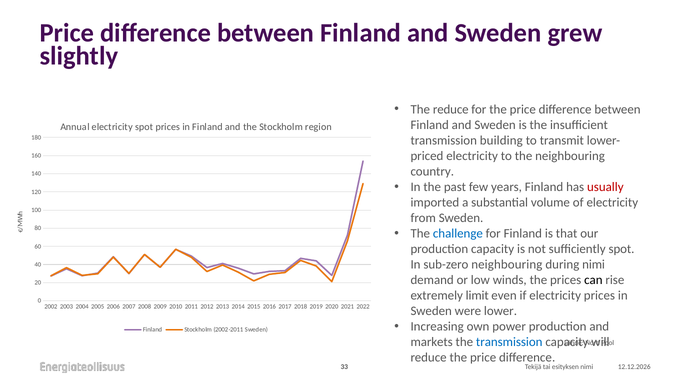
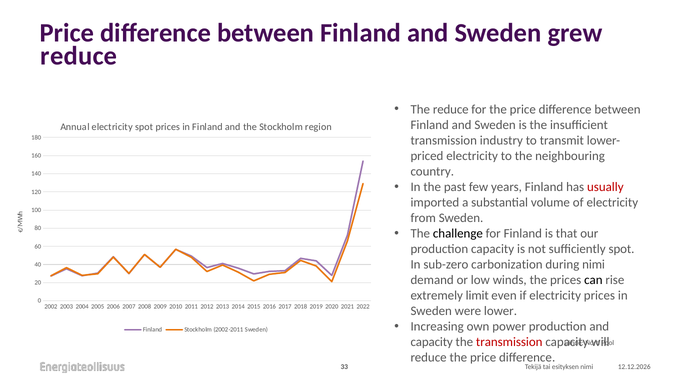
slightly: slightly -> reduce (79, 56)
building: building -> industry (501, 140)
challenge colour: blue -> black (458, 233)
sub-zero neighbouring: neighbouring -> carbonization (507, 264)
markets: markets -> capacity (432, 342)
transmission colour: blue -> red (509, 342)
